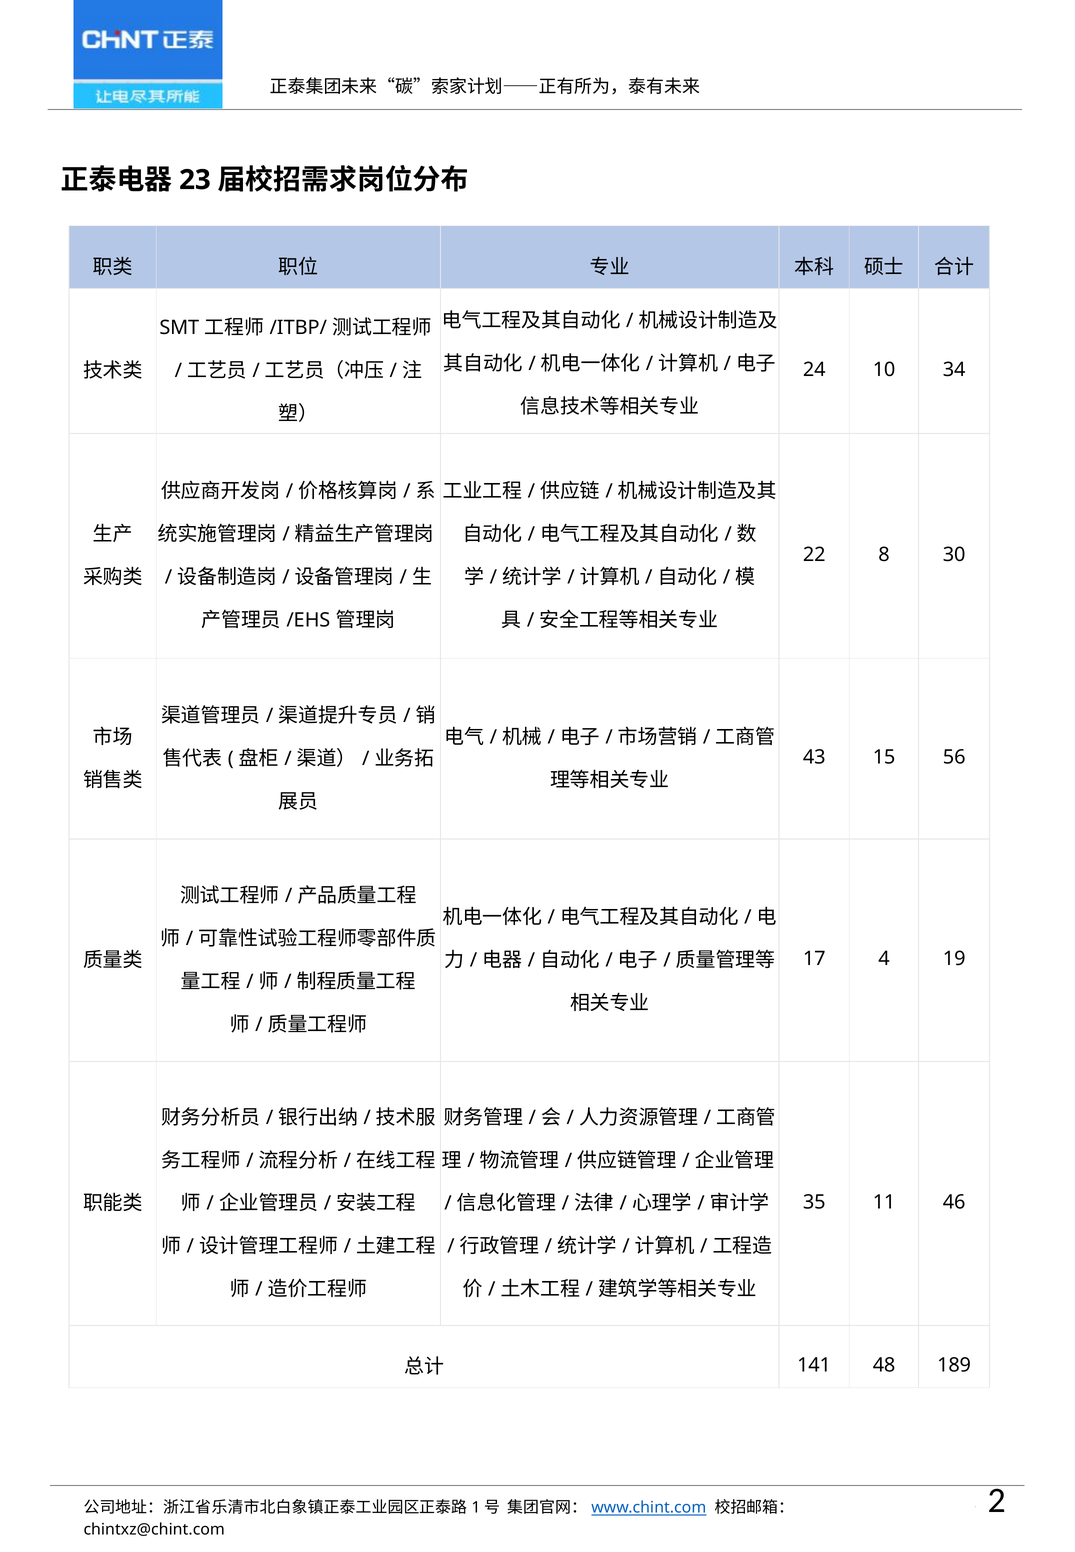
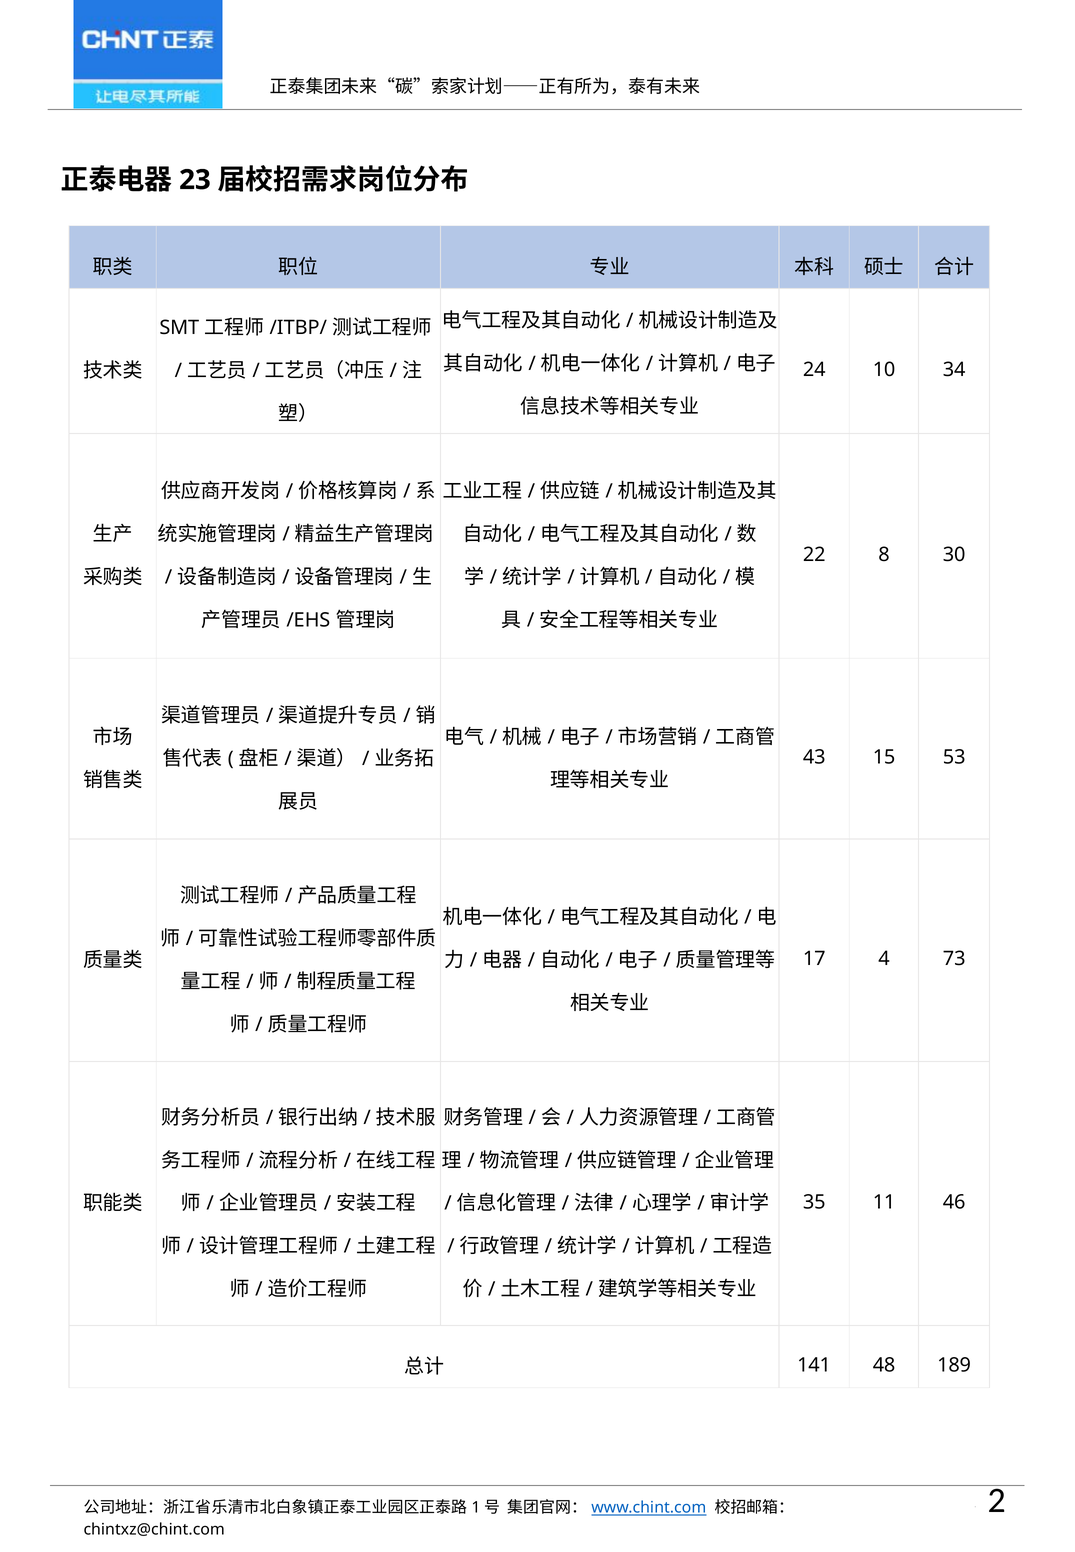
56: 56 -> 53 (954, 758)
19: 19 -> 73 (954, 959)
